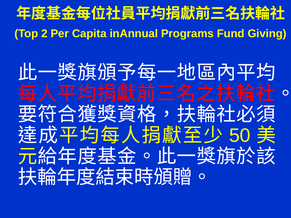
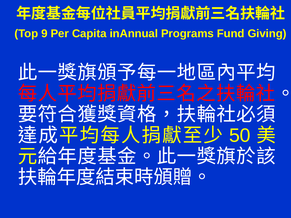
2: 2 -> 9 (44, 34)
